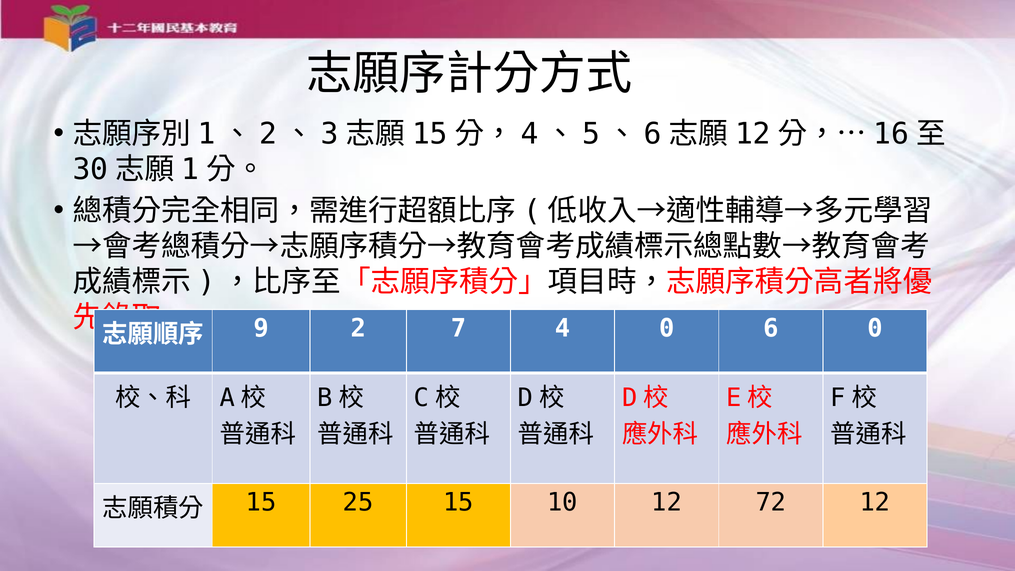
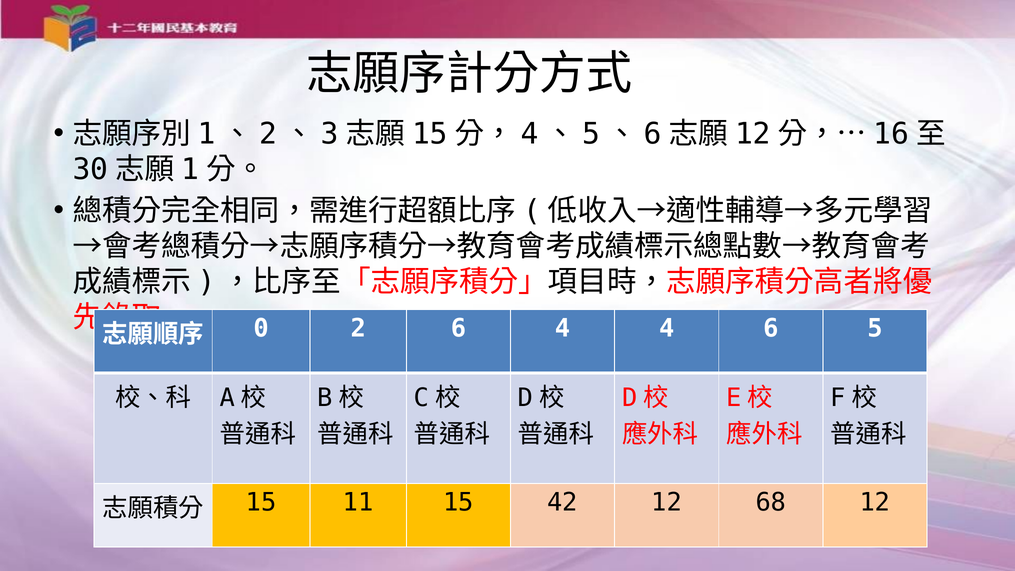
9: 9 -> 0 (261, 328)
2 7: 7 -> 6 (458, 328)
4 0: 0 -> 4 (667, 328)
6 0: 0 -> 5 (875, 328)
25: 25 -> 11 (358, 503)
10: 10 -> 42 (562, 503)
72: 72 -> 68 (771, 503)
